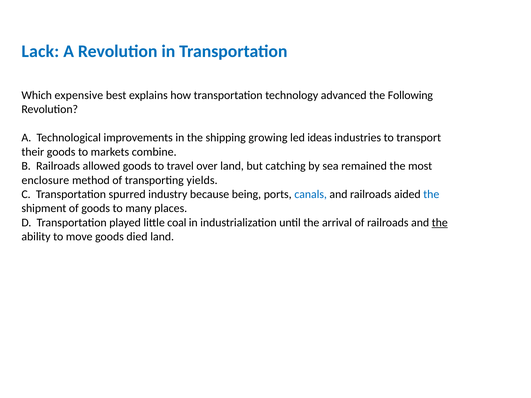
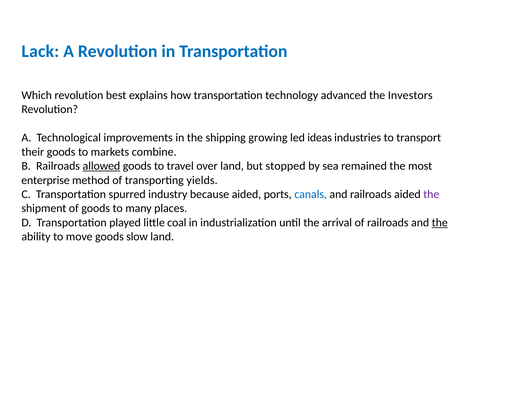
Which expensive: expensive -> revolution (79, 95)
Following: Following -> Investors (410, 95)
allowed underline: none -> present (101, 166)
catching: catching -> stopped (286, 166)
enclosure: enclosure -> enterprise (45, 180)
because being: being -> aided (246, 194)
the colour: blue -> purple (431, 194)
died: died -> slow (137, 237)
